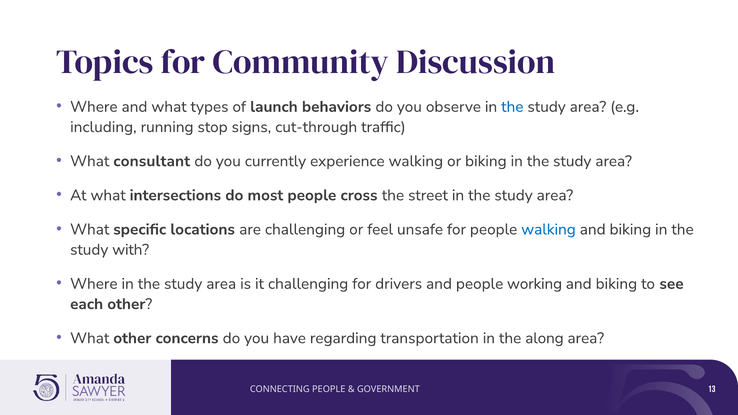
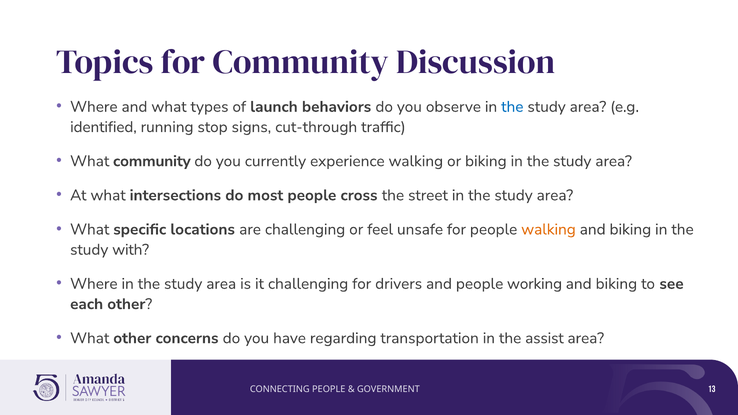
including: including -> identified (103, 127)
What consultant: consultant -> community (152, 161)
walking colour: blue -> orange (548, 229)
along: along -> assist (544, 338)
